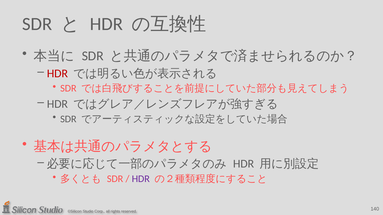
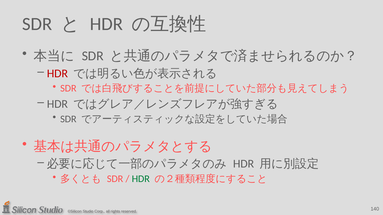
HDR colour: purple -> green (141, 179)
